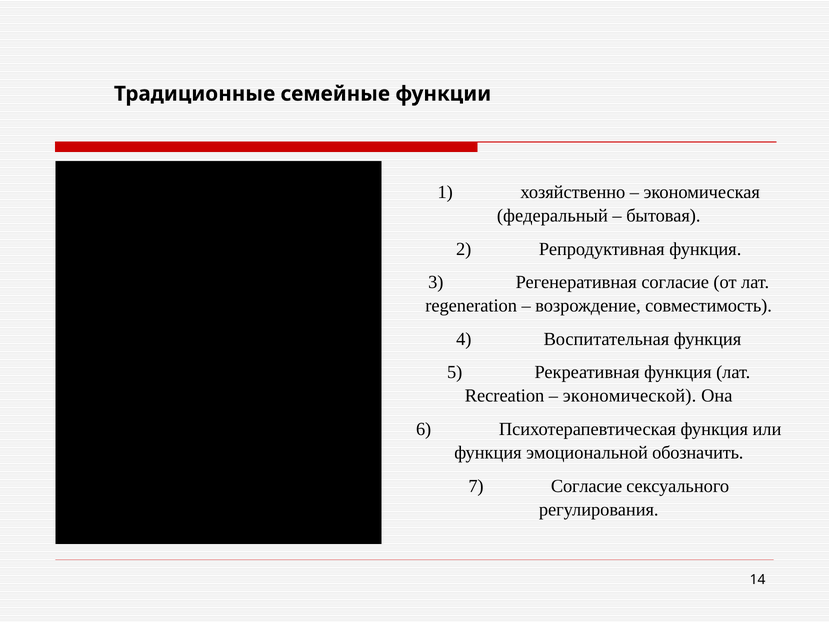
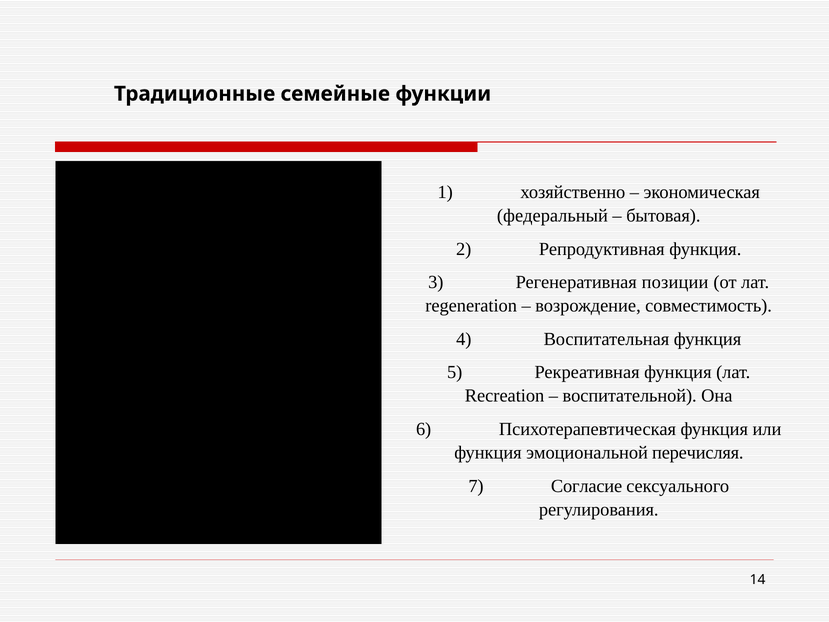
Регенеративная согласие: согласие -> позиции (675, 282)
экономической: экономической -> воспитательной (630, 396)
обозначить: обозначить -> перечисляя (698, 453)
